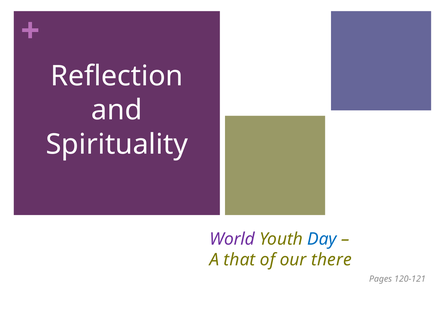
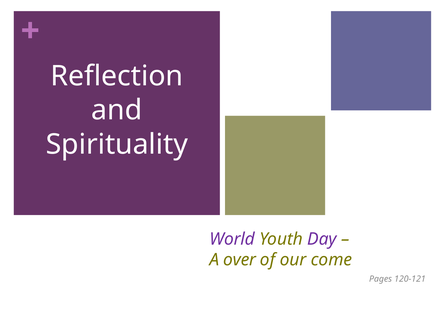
Day colour: blue -> purple (322, 239)
that: that -> over (240, 260)
there: there -> come (331, 260)
